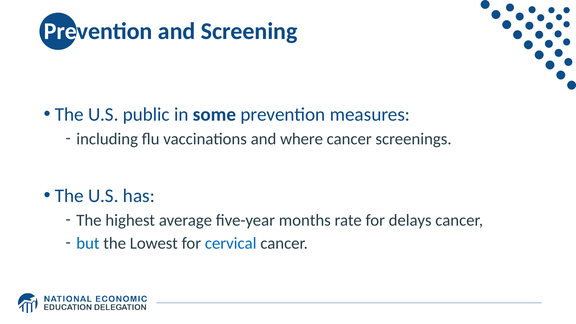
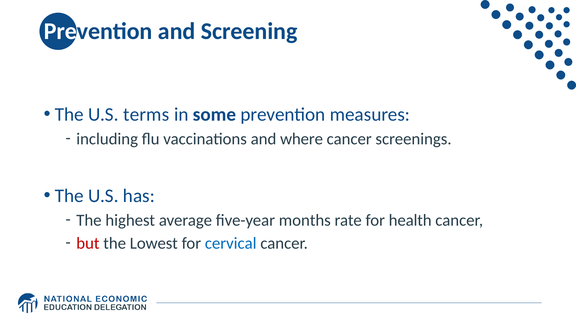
public: public -> terms (146, 115)
delays: delays -> health (410, 220)
but colour: blue -> red (88, 243)
